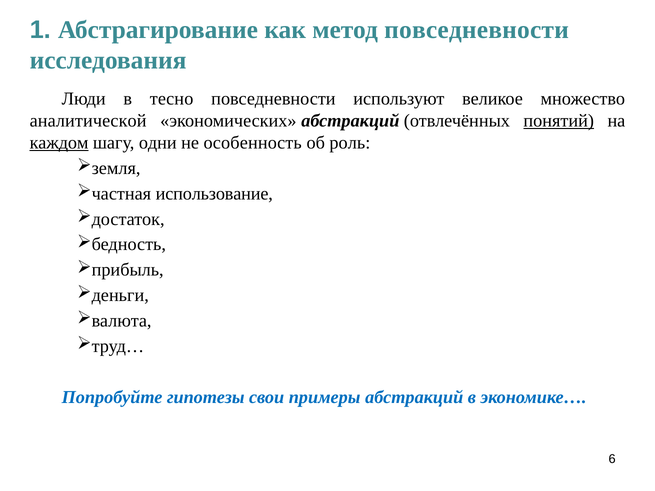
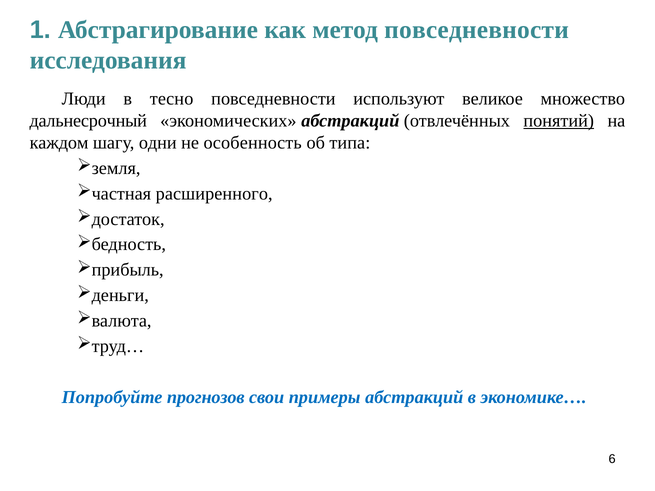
аналитической: аналитической -> дальнесрочный (88, 121)
каждом underline: present -> none (59, 143)
роль: роль -> типа (350, 143)
использование: использование -> расширенного (214, 194)
гипотезы: гипотезы -> прогнозов (206, 397)
